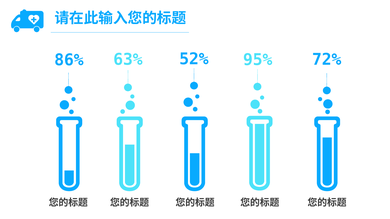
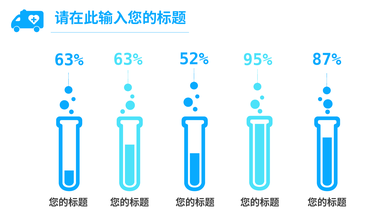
72%: 72% -> 87% (327, 60)
86%: 86% -> 63% (69, 60)
